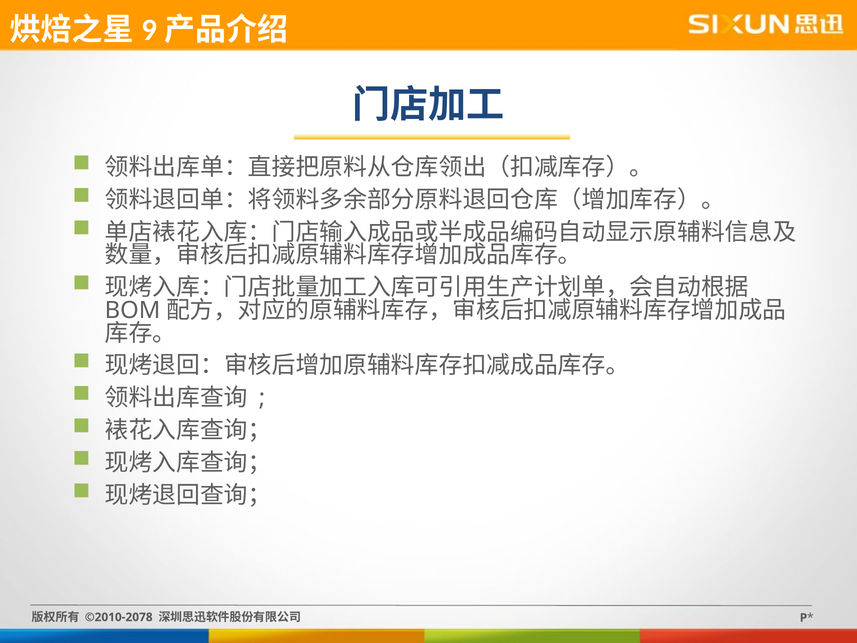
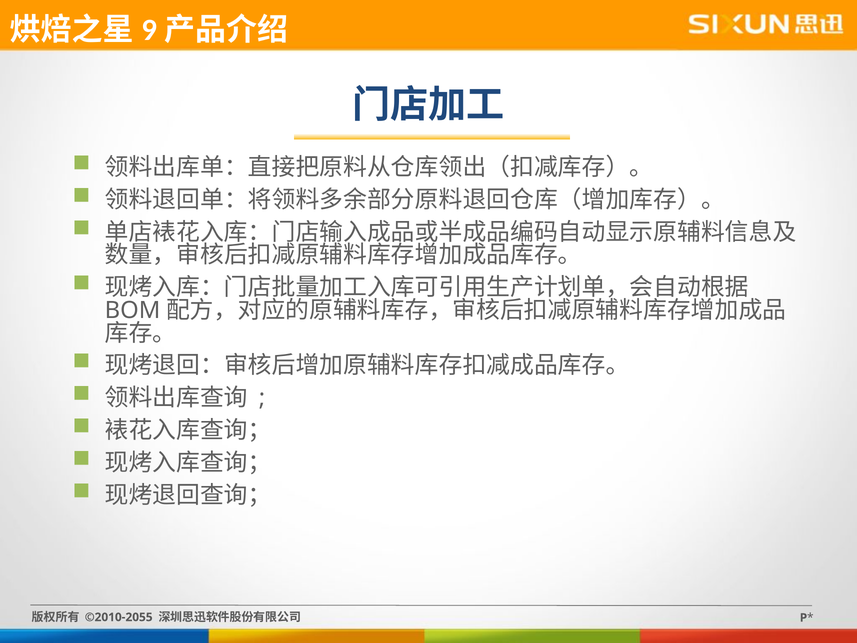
©2010-2078: ©2010-2078 -> ©2010-2055 (119, 617)
